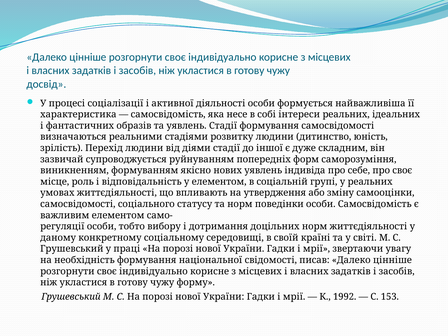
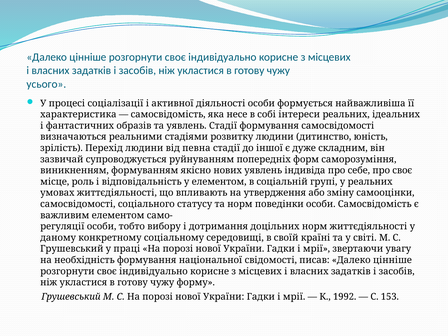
досвід: досвід -> усього (46, 84)
діями: діями -> певна (196, 148)
